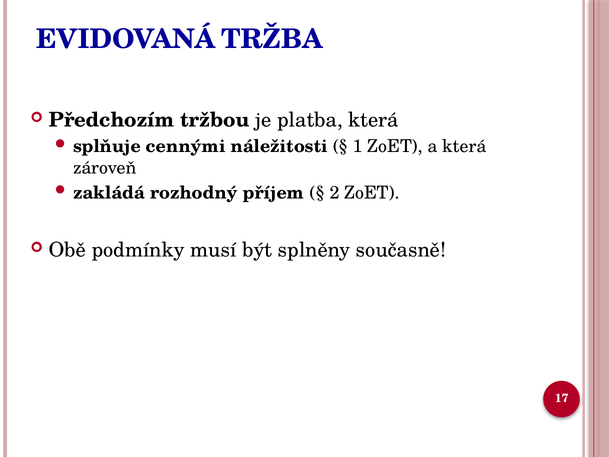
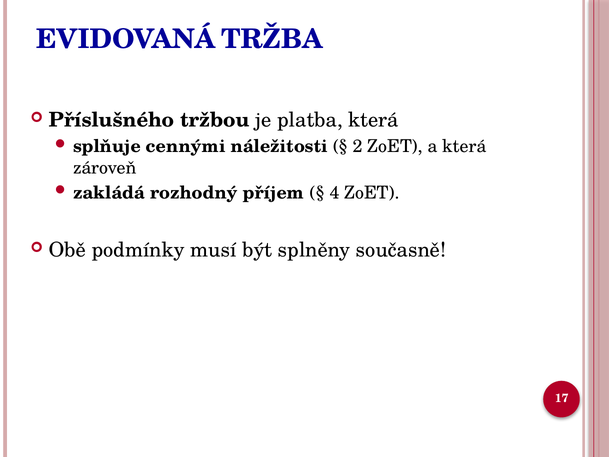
Předchozím: Předchozím -> Příslušného (112, 120)
1: 1 -> 2 (358, 146)
2: 2 -> 4 (335, 193)
